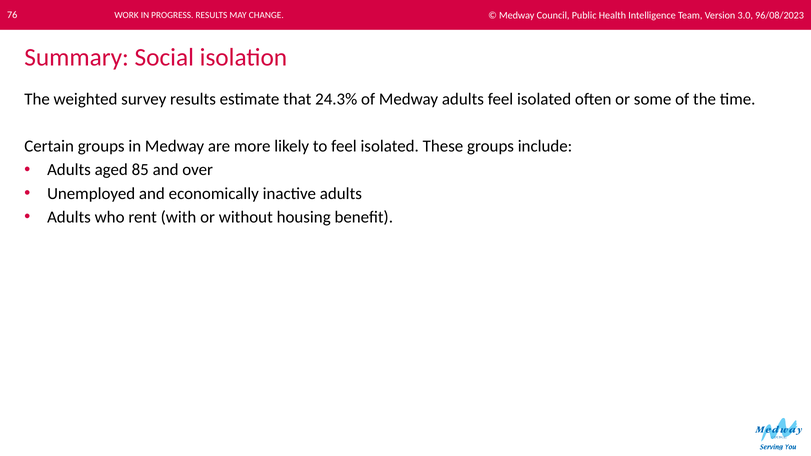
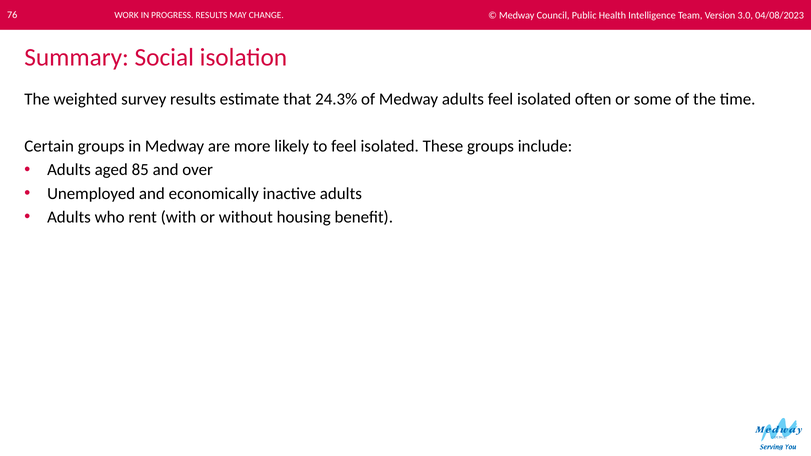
96/08/2023: 96/08/2023 -> 04/08/2023 (780, 16)
